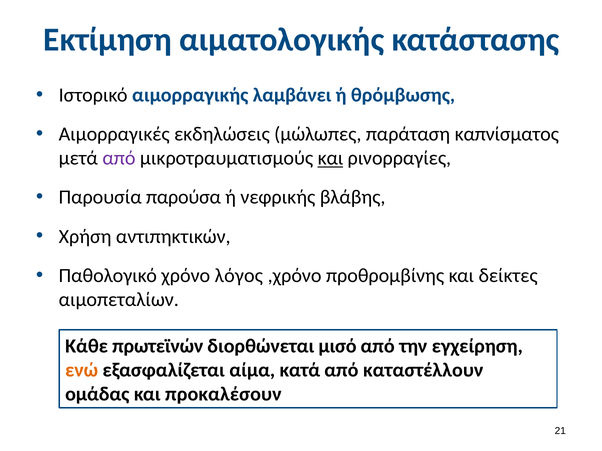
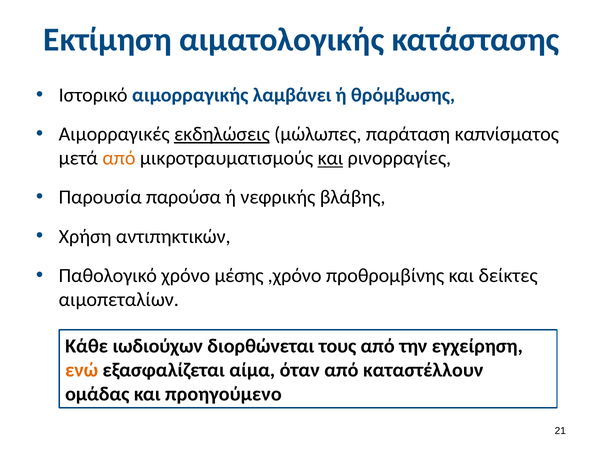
εκδηλώσεις underline: none -> present (222, 134)
από colour: purple -> orange (119, 158)
λόγος: λόγος -> μέσης (239, 276)
πρωτεϊνών: πρωτεϊνών -> ιωδιούχων (158, 346)
μισό: μισό -> τους (338, 346)
κατά: κατά -> όταν (300, 371)
προκαλέσουν: προκαλέσουν -> προηγούμενο (223, 395)
